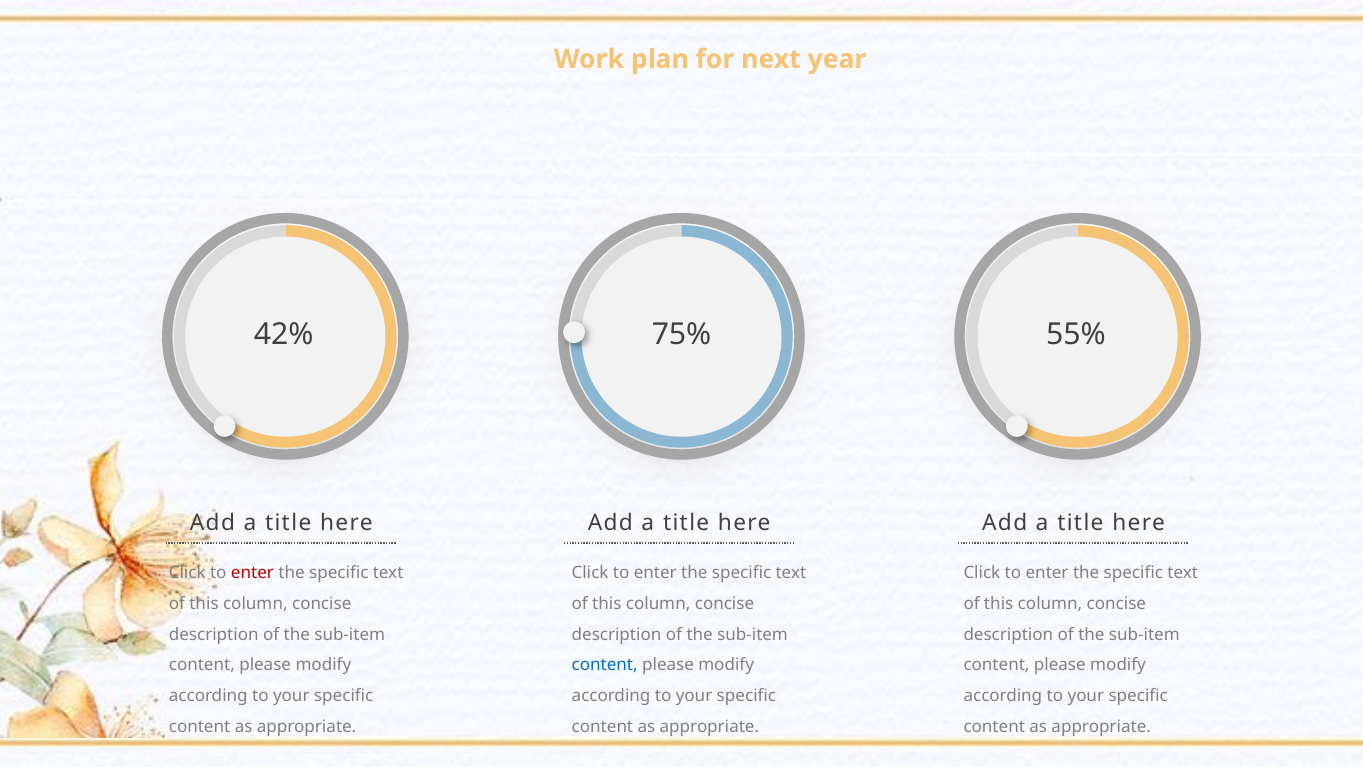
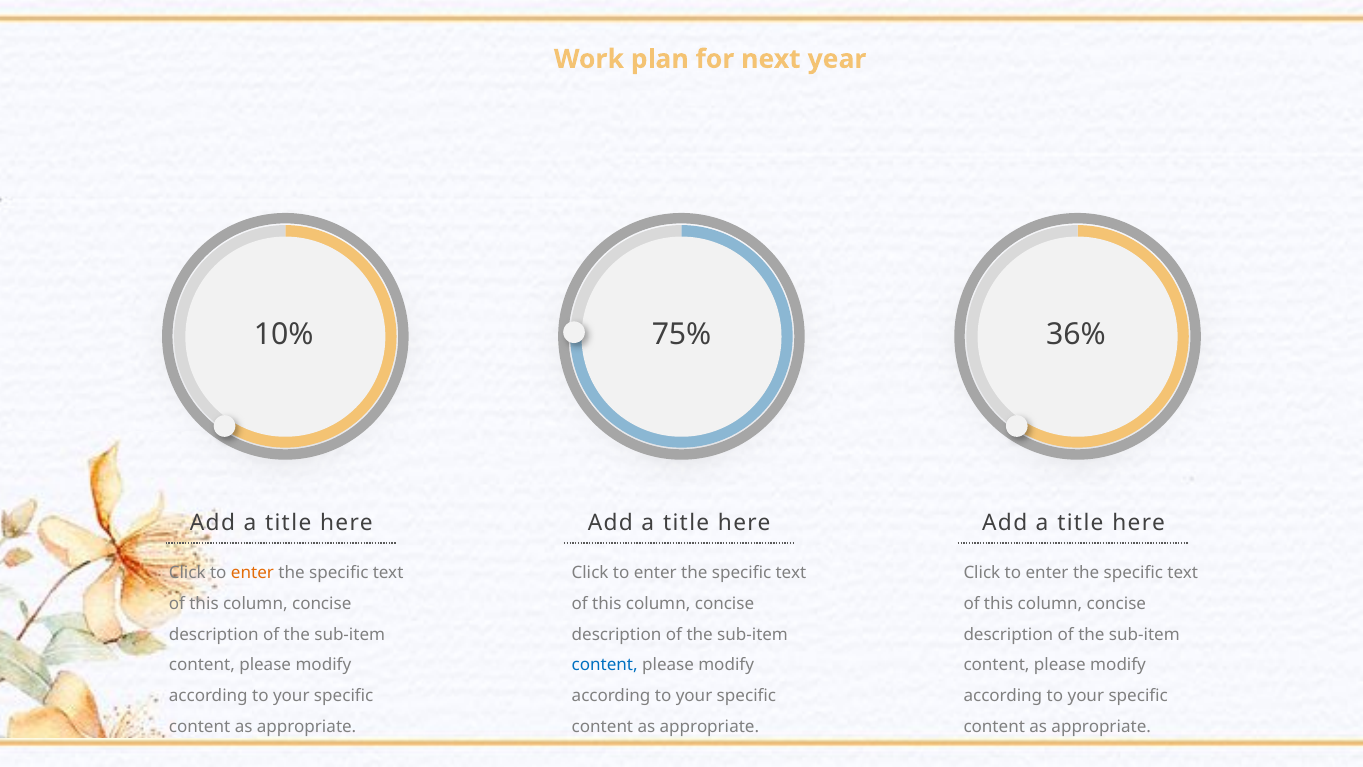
42%: 42% -> 10% (284, 335)
55%: 55% -> 36% (1076, 335)
enter colour: red -> orange (252, 573)
